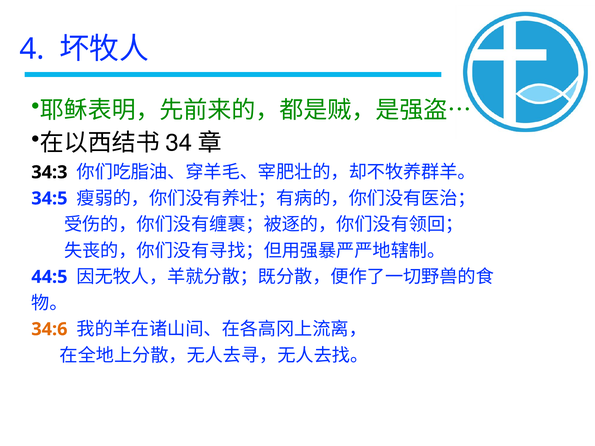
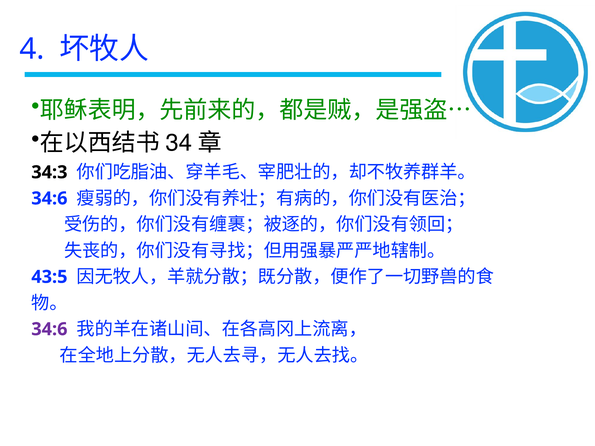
34:5: 34:5 -> 34:6 (49, 199)
44:5: 44:5 -> 43:5 (49, 277)
34:6 colour: orange -> purple (49, 329)
